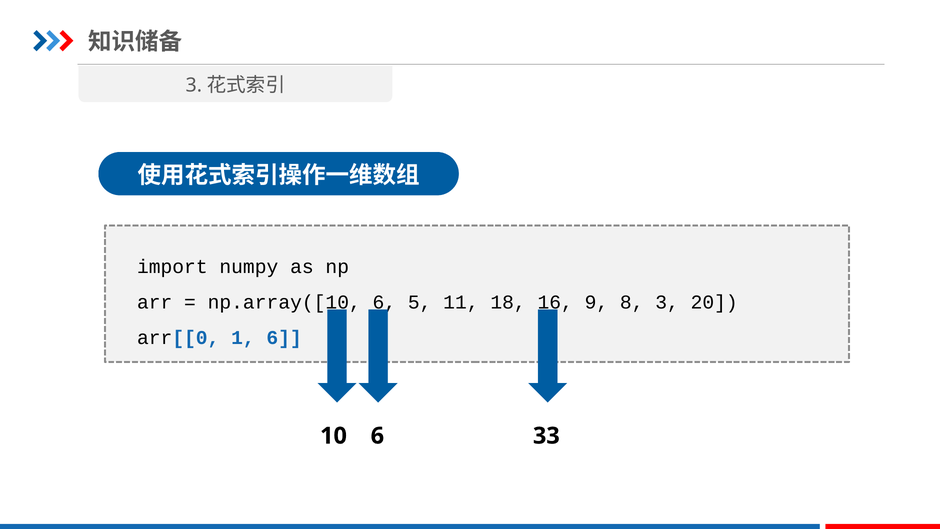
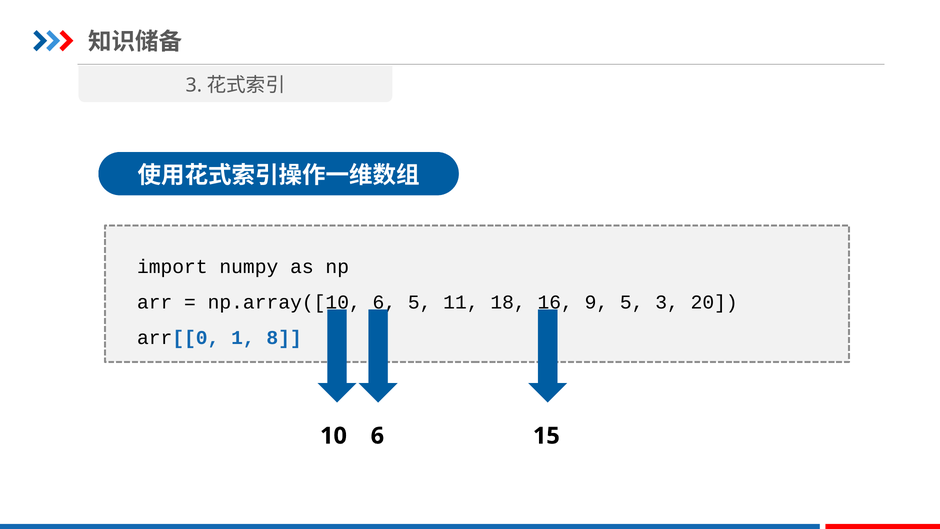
9 8: 8 -> 5 (632, 302)
1 6: 6 -> 8 (284, 338)
33: 33 -> 15 (546, 436)
